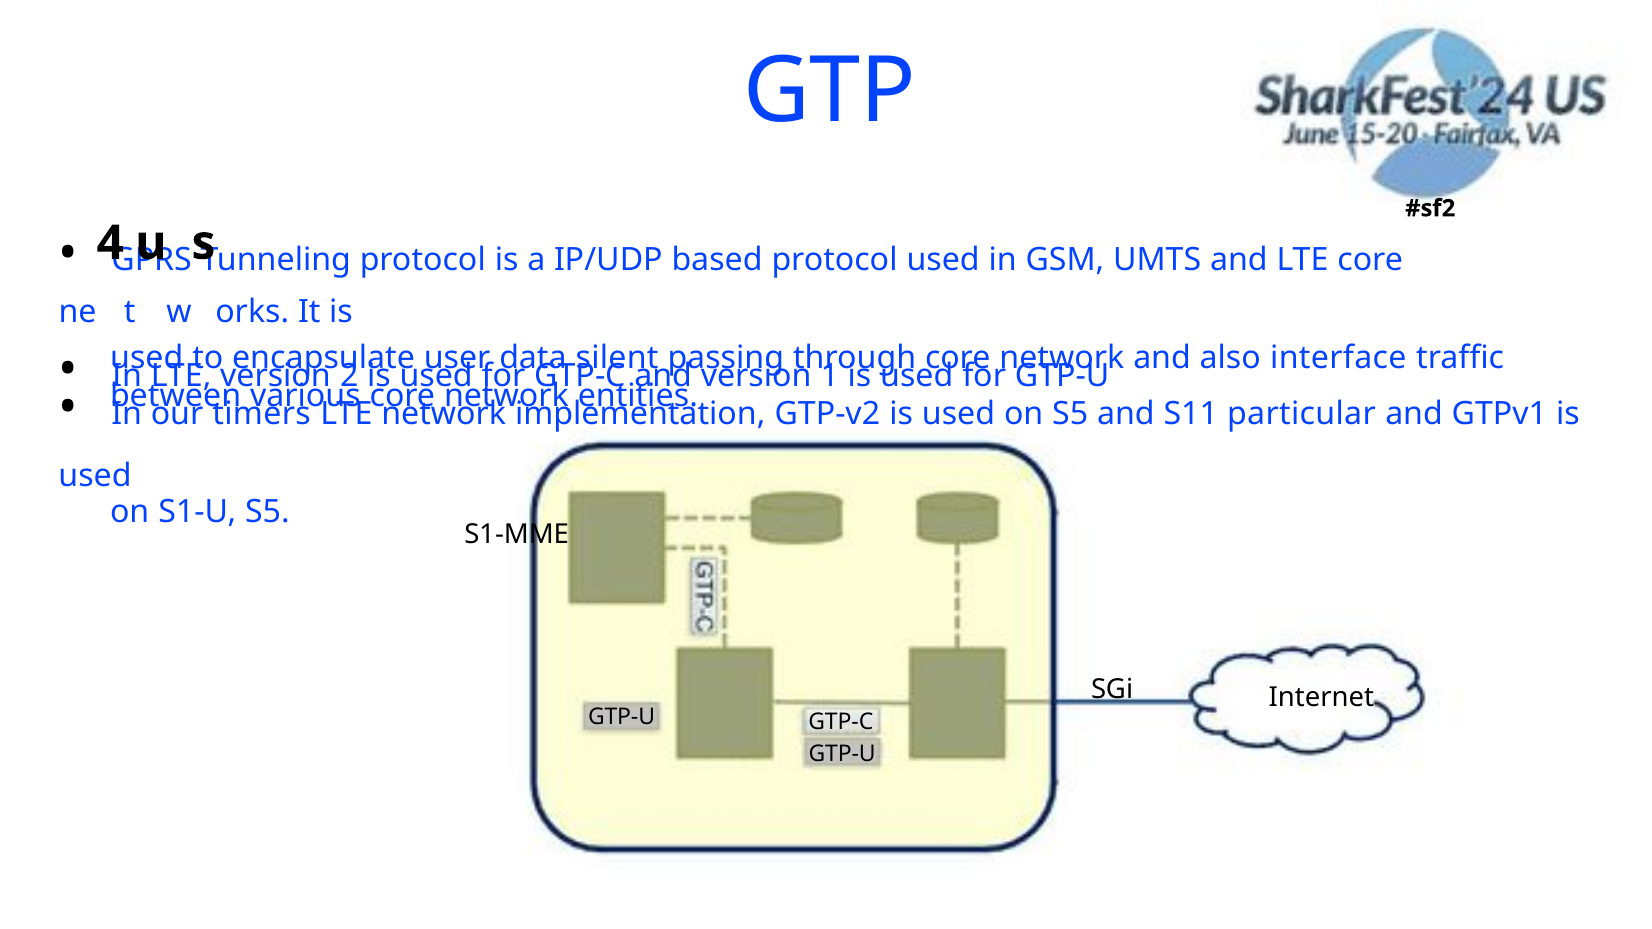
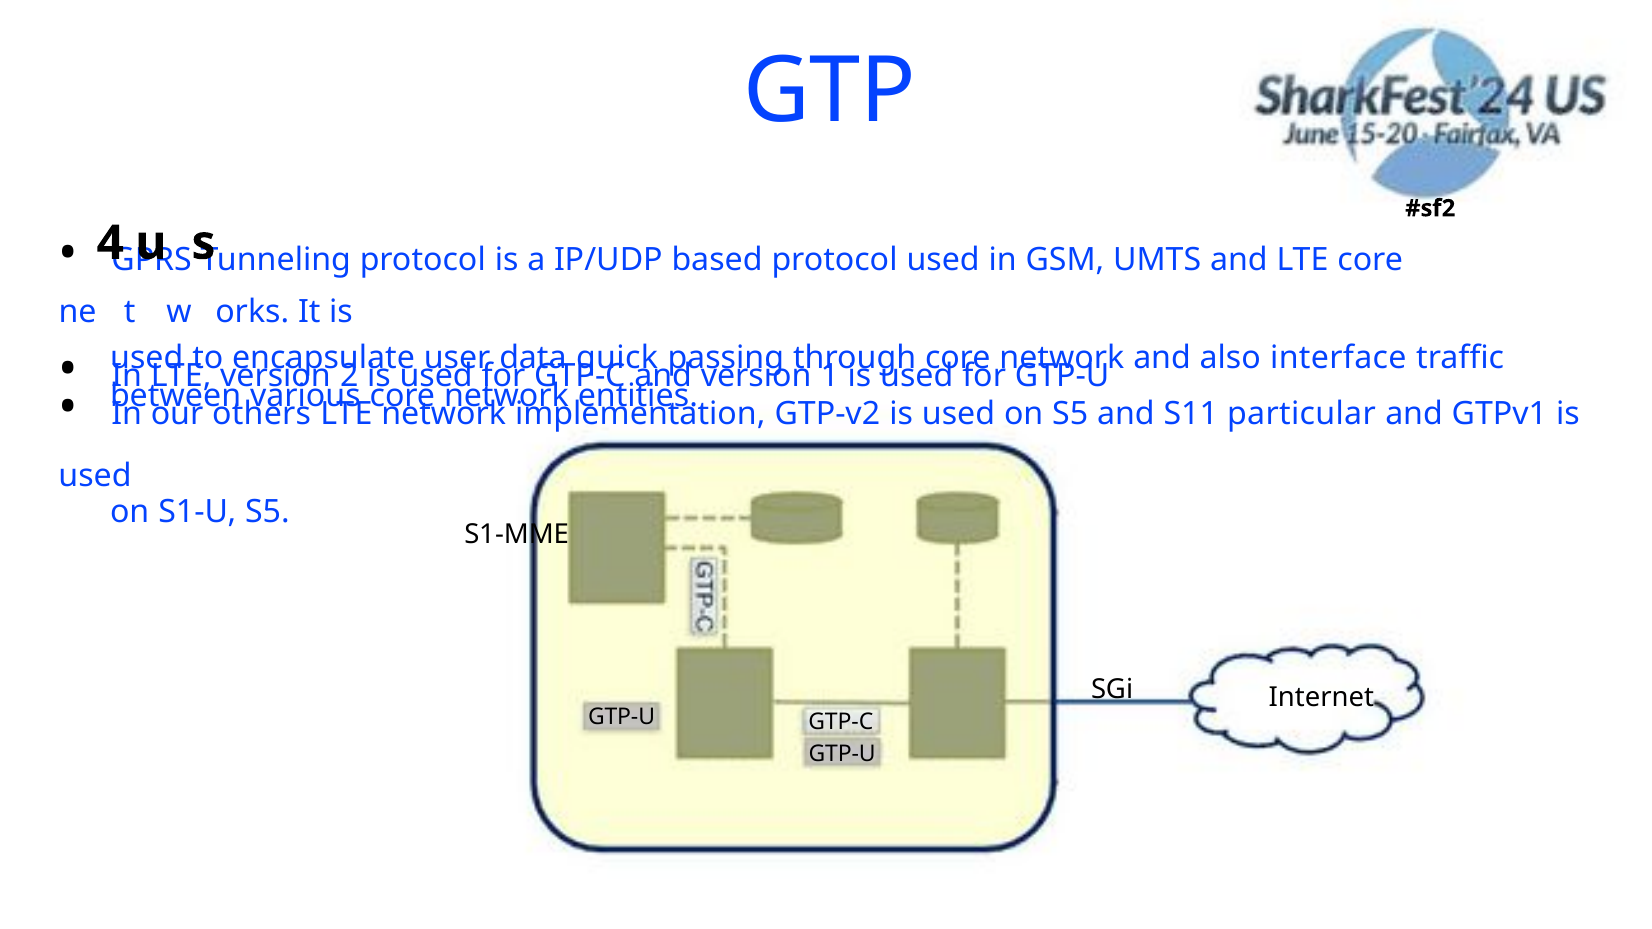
silent: silent -> quick (617, 358)
timers: timers -> others (262, 414)
